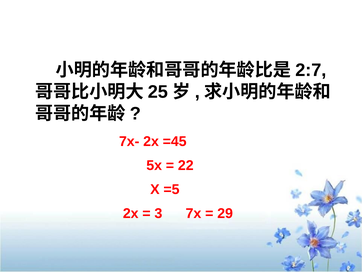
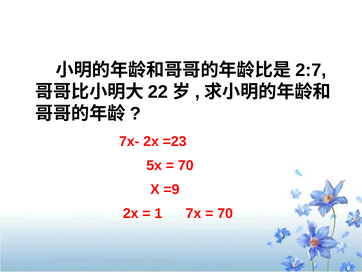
25: 25 -> 22 (158, 92)
=45: =45 -> =23 (175, 141)
22: 22 -> 70 (186, 165)
=5: =5 -> =9 (171, 189)
3: 3 -> 1 (158, 213)
29: 29 -> 70 (225, 213)
